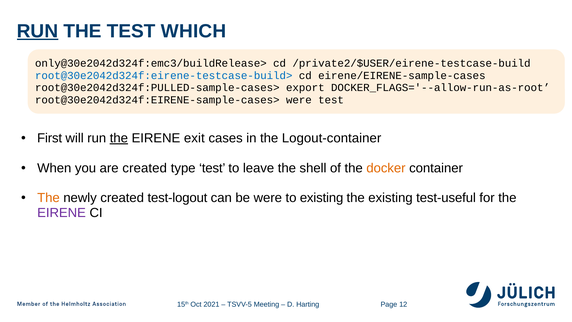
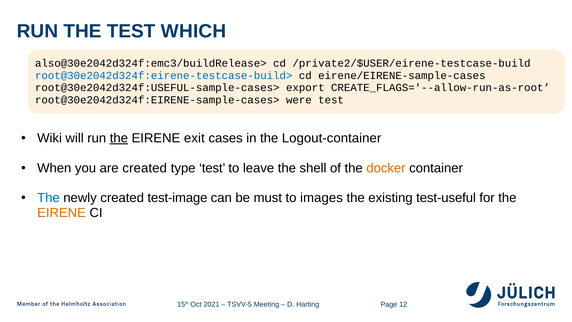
RUN underline: present -> none (38, 31)
only@30e2042d324f:emc3/buildRelease>: only@30e2042d324f:emc3/buildRelease> -> also@30e2042d324f:emc3/buildRelease> (151, 63)
root@30e2042d324f:PULLED-sample-cases>: root@30e2042d324f:PULLED-sample-cases> -> root@30e2042d324f:USEFUL-sample-cases> (157, 88)
DOCKER_FLAGS='--allow-run-as-root: DOCKER_FLAGS='--allow-run-as-root -> CREATE_FLAGS='--allow-run-as-root (440, 88)
First: First -> Wiki (50, 138)
The colour: orange -> blue (48, 198)
test-logout: test-logout -> test-image (177, 198)
be were: were -> must (268, 198)
to existing: existing -> images (321, 198)
EIRENE colour: purple -> orange (62, 213)
